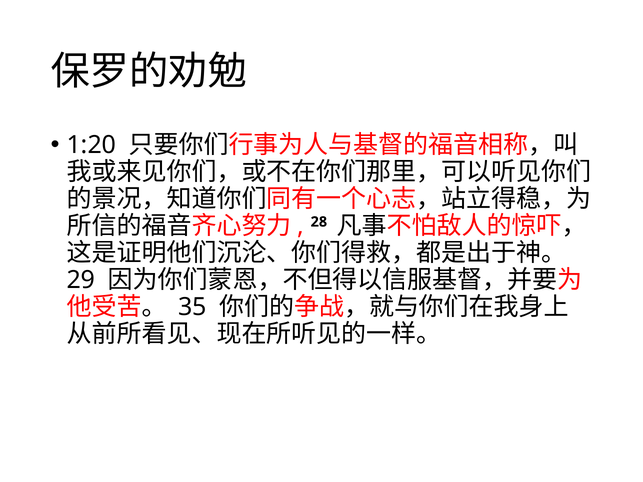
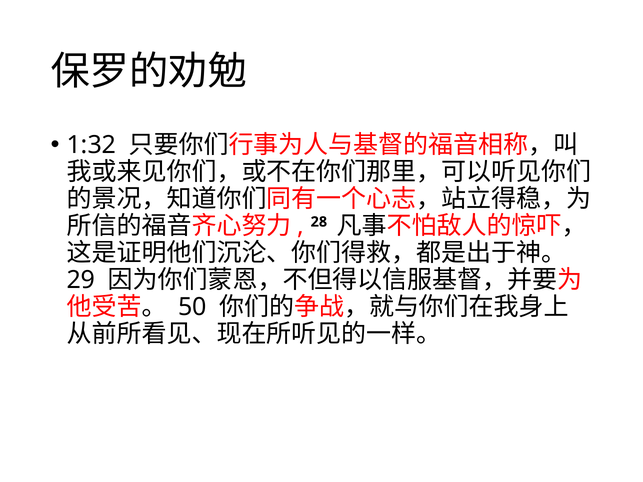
1:20: 1:20 -> 1:32 (91, 145)
35: 35 -> 50 (192, 307)
